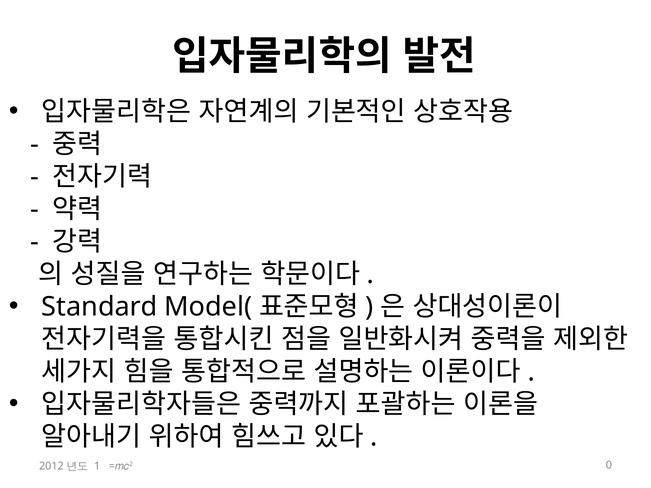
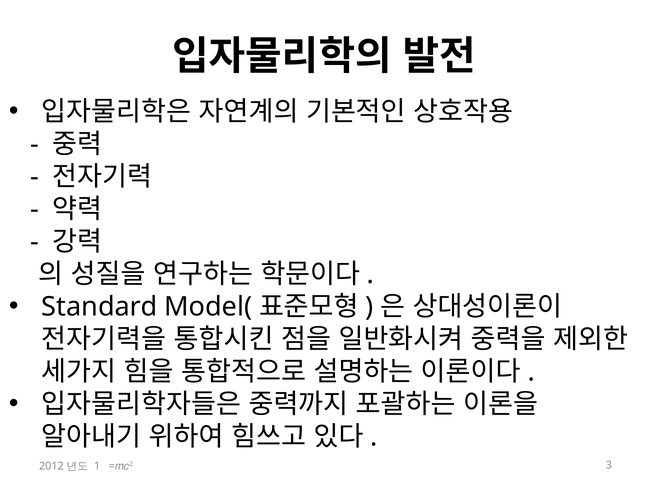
0: 0 -> 3 (609, 465)
